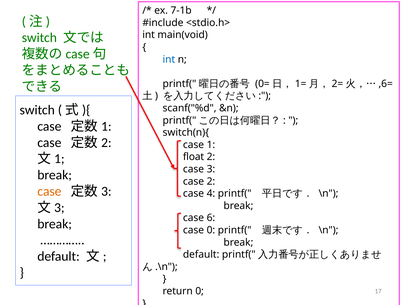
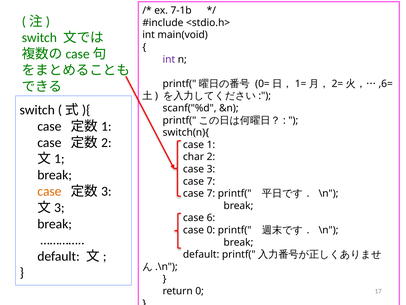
int colour: blue -> purple (169, 59)
float: float -> char (193, 157)
2: 2 -> 7 (211, 181)
4: 4 -> 7 (211, 193)
